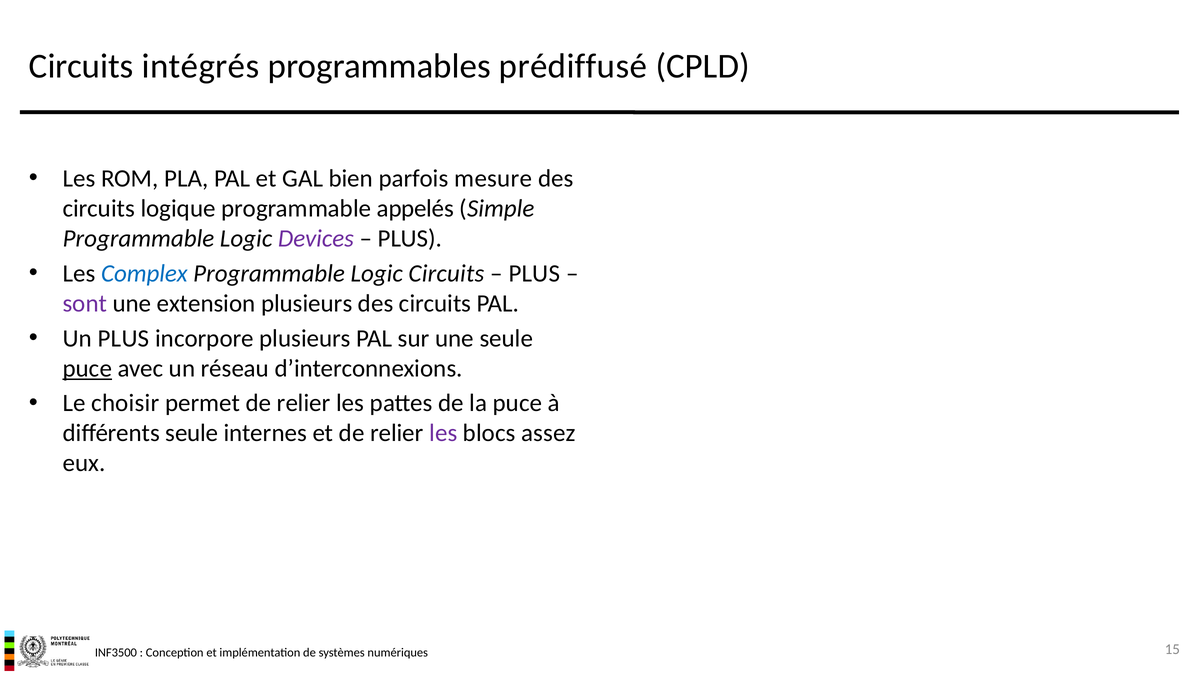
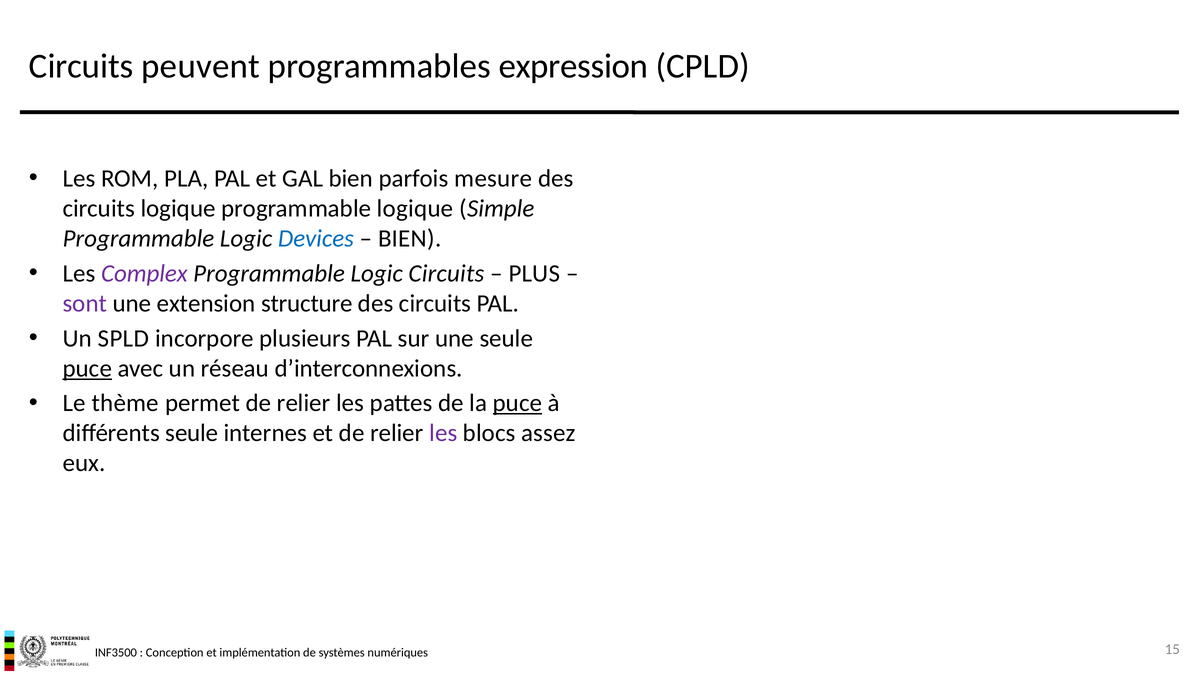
intégrés: intégrés -> peuvent (201, 66)
prédiffusé: prédiffusé -> expression (573, 66)
programmable appelés: appelés -> logique (415, 209)
Devices colour: purple -> blue (316, 239)
PLUS: PLUS -> BIEN (410, 239)
Complex colour: blue -> purple (144, 274)
extension plusieurs: plusieurs -> structure (307, 304)
Un PLUS: PLUS -> SPLD (123, 339)
choisir: choisir -> thème (125, 403)
puce underline: none -> present (517, 403)
